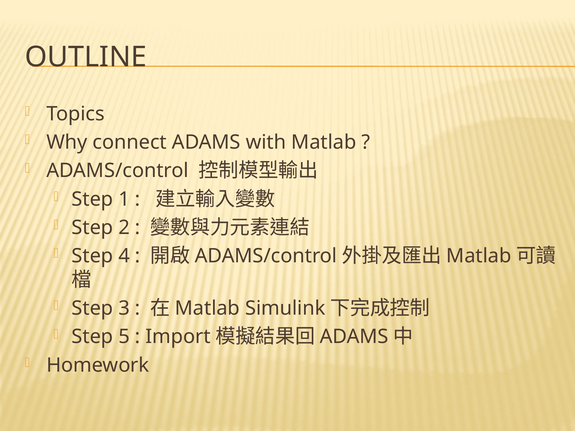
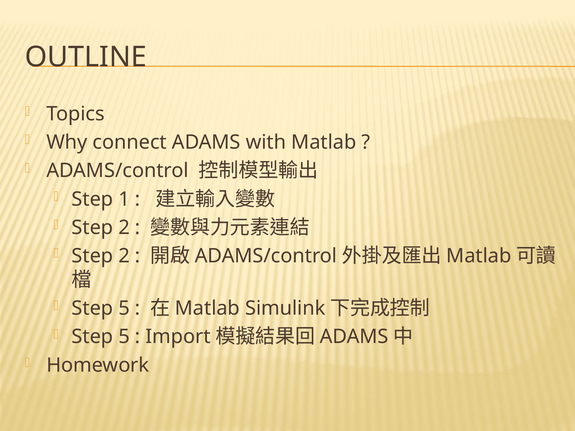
4: 4 -> 2 (124, 256)
3: 3 -> 5 (124, 308)
